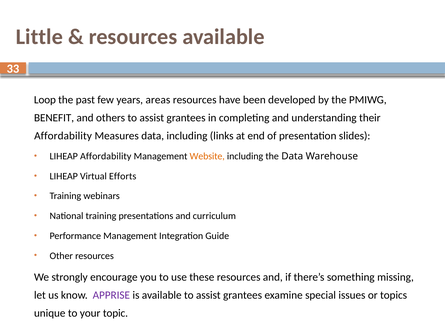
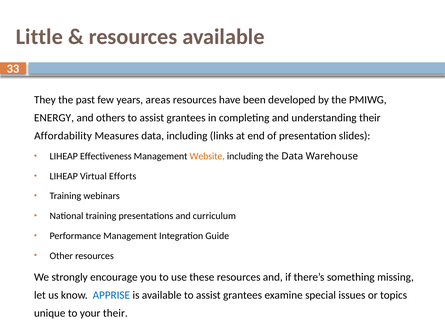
Loop: Loop -> They (45, 100)
BENEFIT: BENEFIT -> ENERGY (54, 118)
LIHEAP Affordability: Affordability -> Effectiveness (106, 156)
APPRISE colour: purple -> blue (111, 295)
your topic: topic -> their (115, 313)
